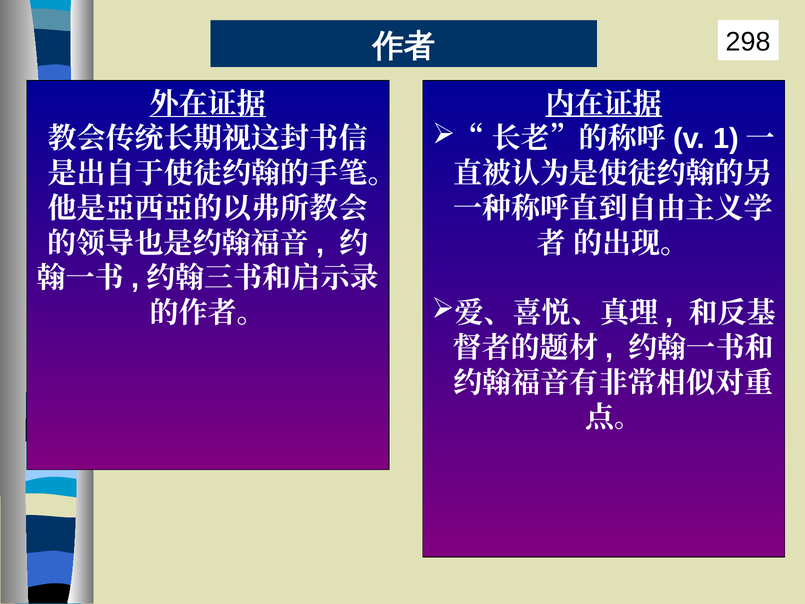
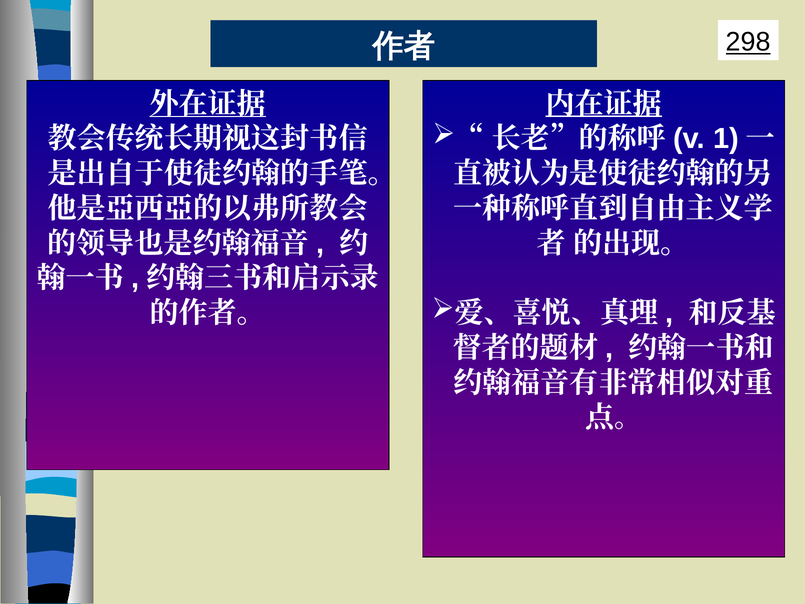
298 underline: none -> present (748, 42)
